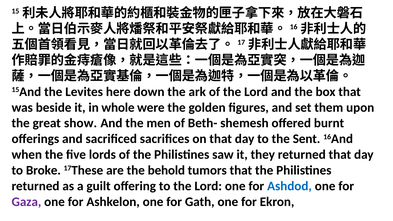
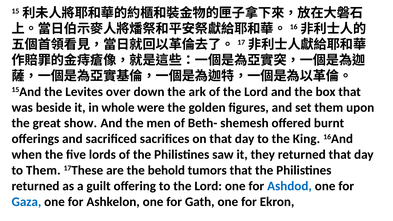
here: here -> over (118, 92)
Sent: Sent -> King (306, 139)
to Broke: Broke -> Them (43, 170)
Gaza colour: purple -> blue (26, 202)
